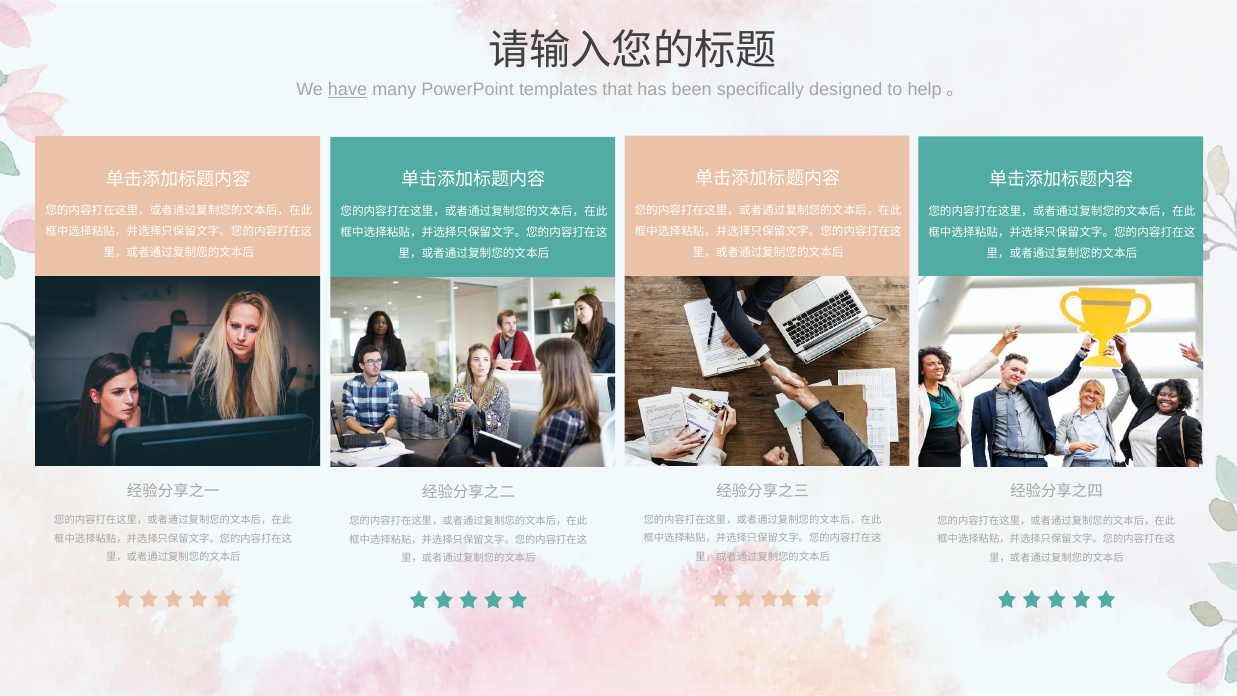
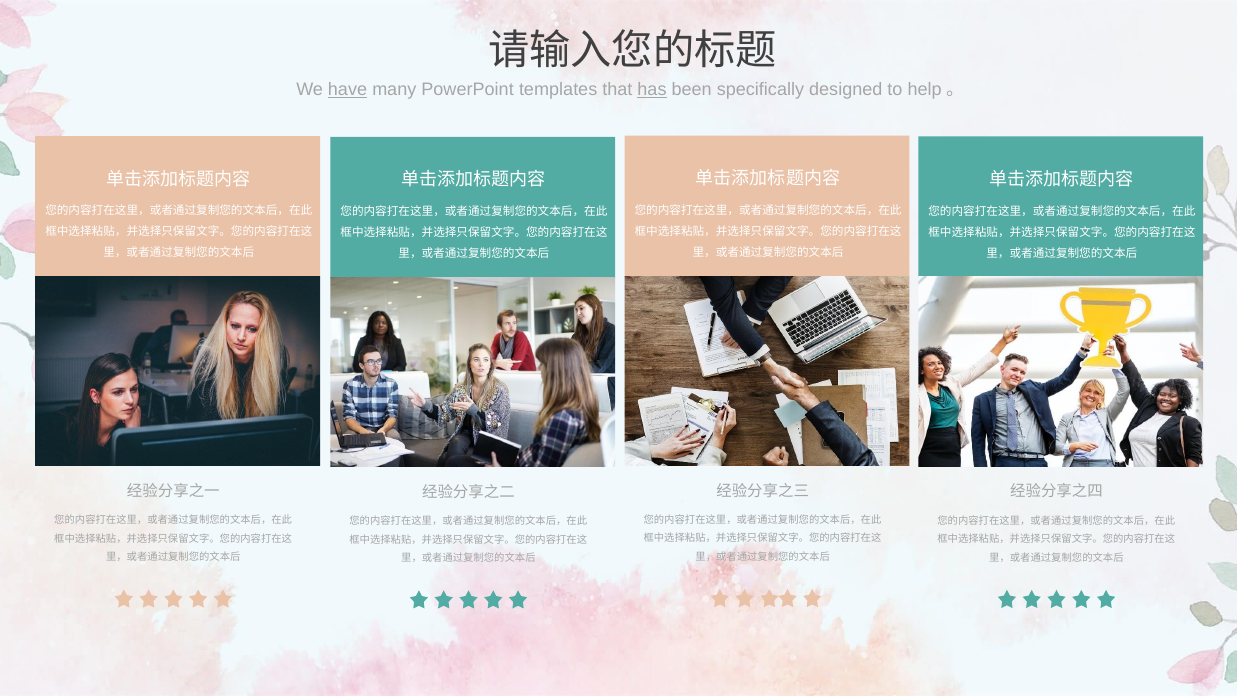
has underline: none -> present (652, 90)
